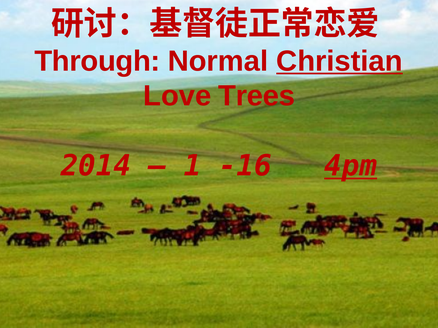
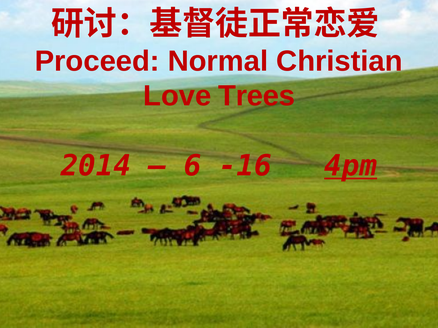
Through: Through -> Proceed (97, 61)
Christian underline: present -> none (339, 61)
1: 1 -> 6 (192, 166)
